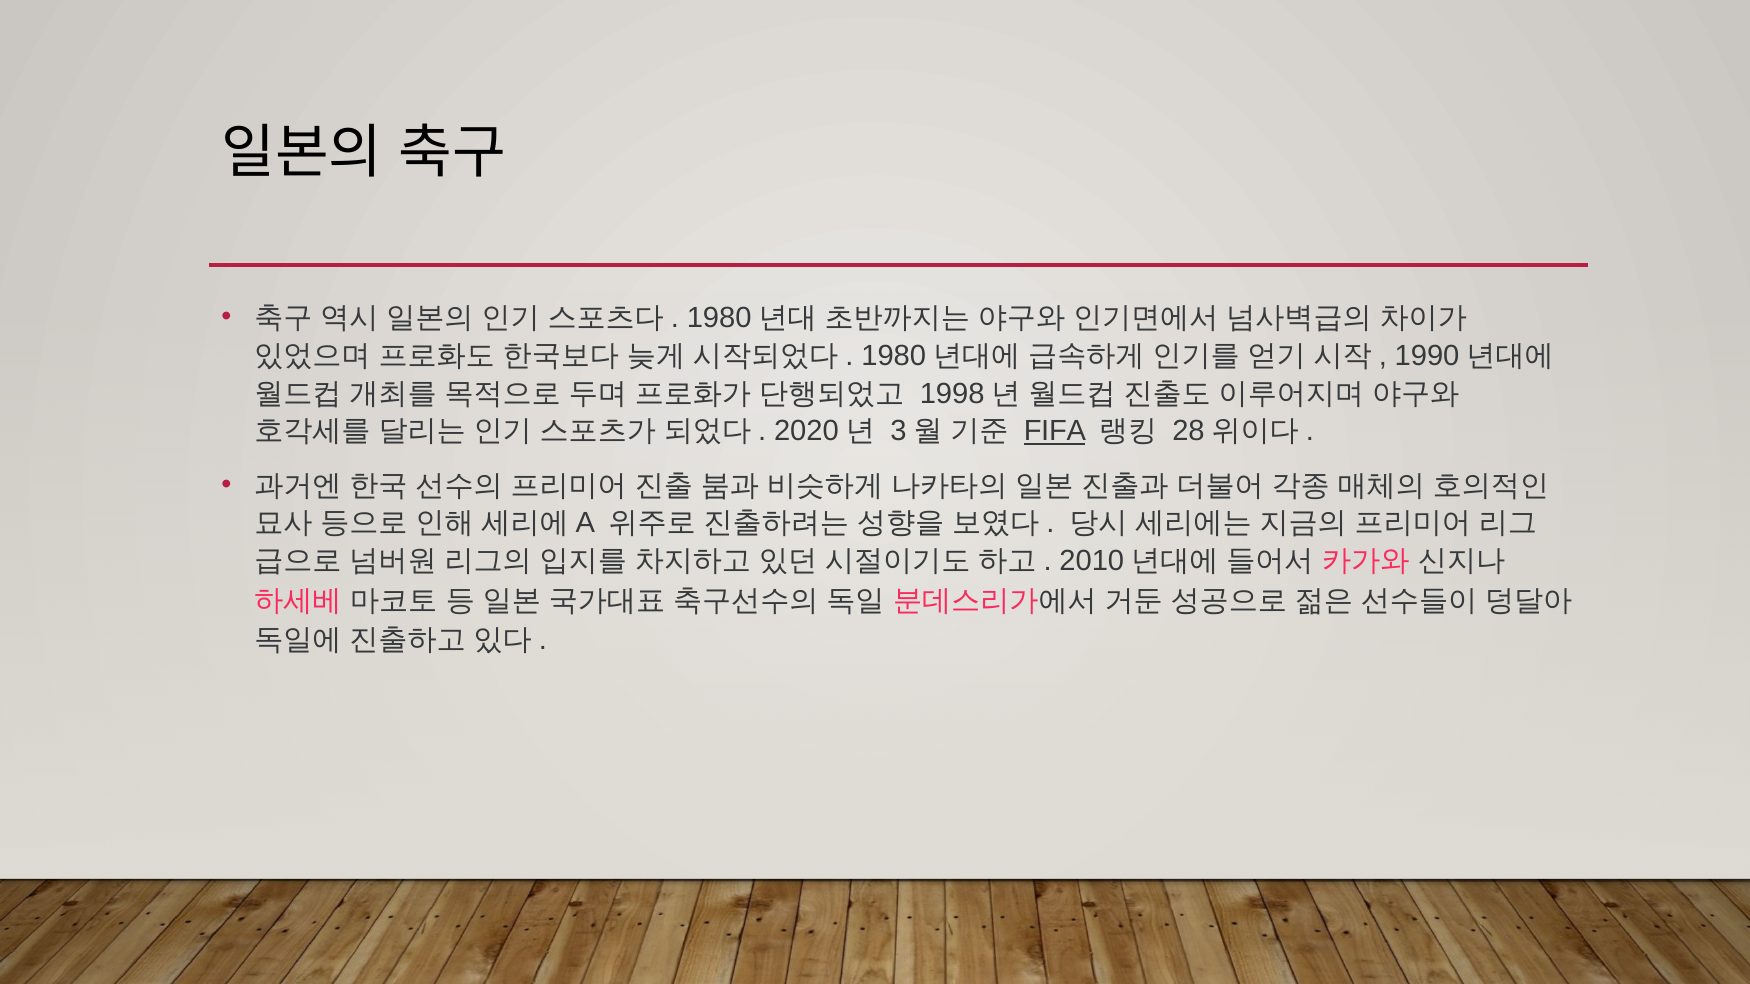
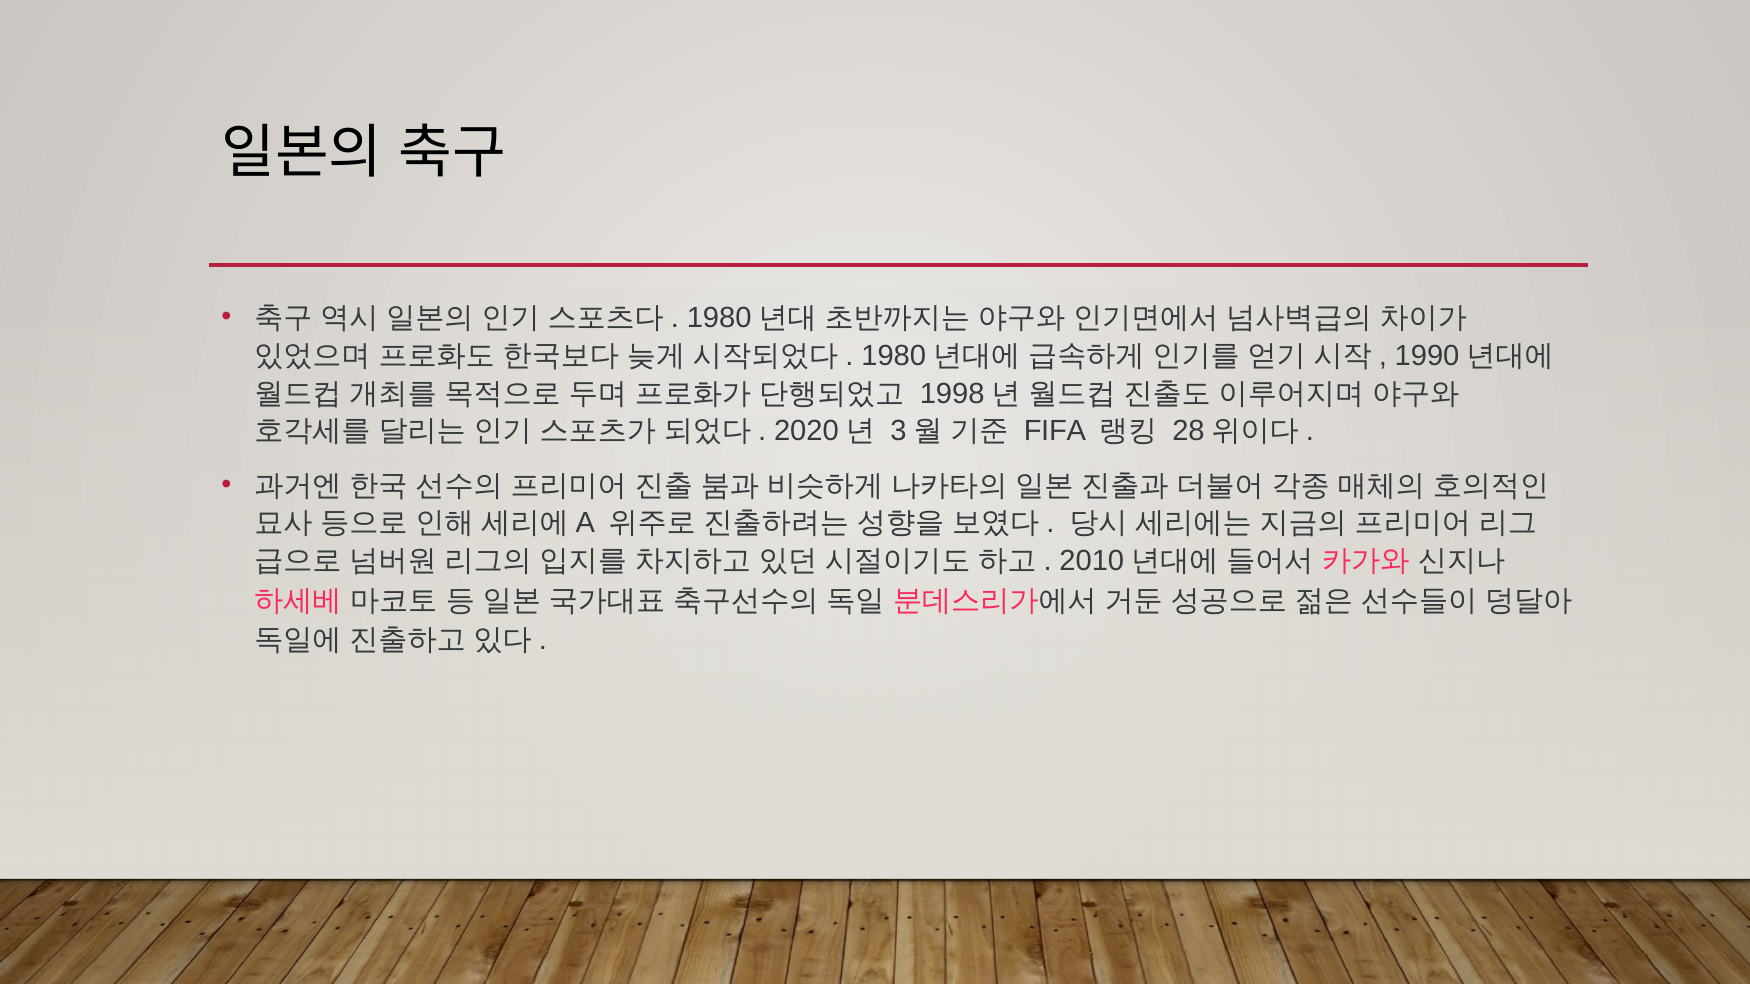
FIFA underline: present -> none (1055, 432)
